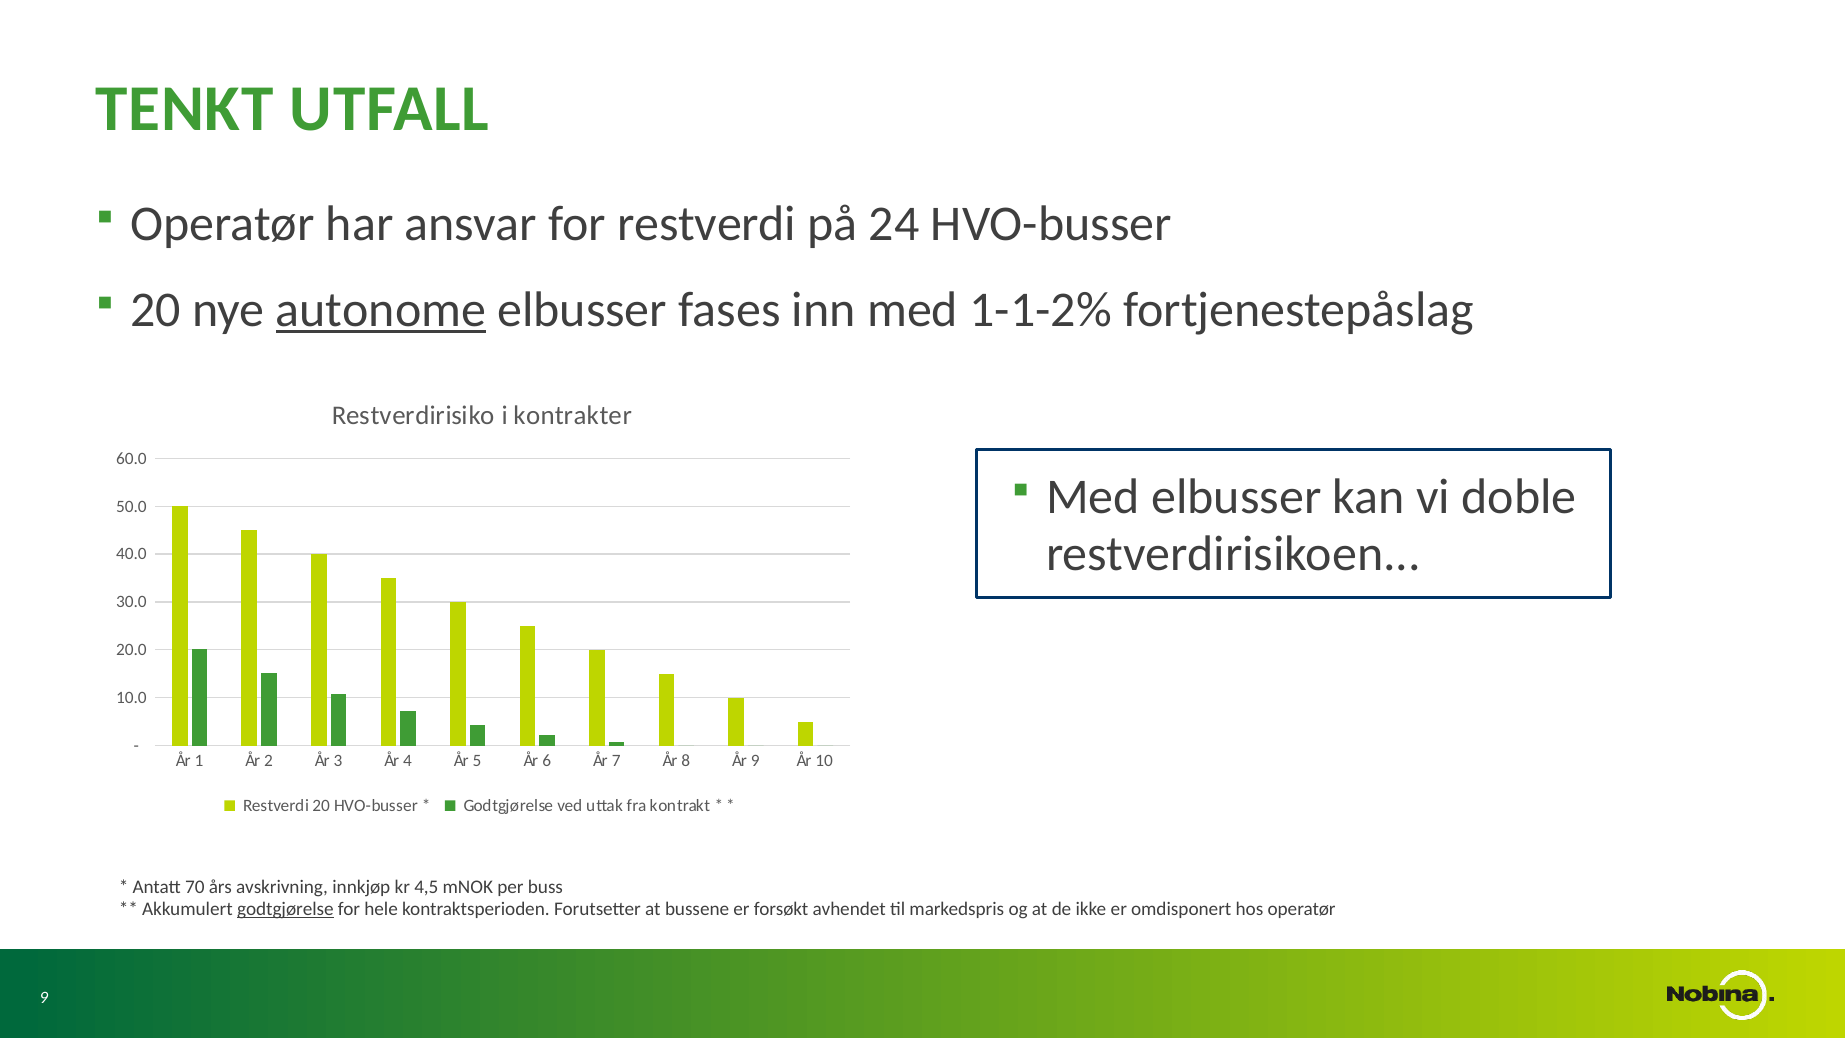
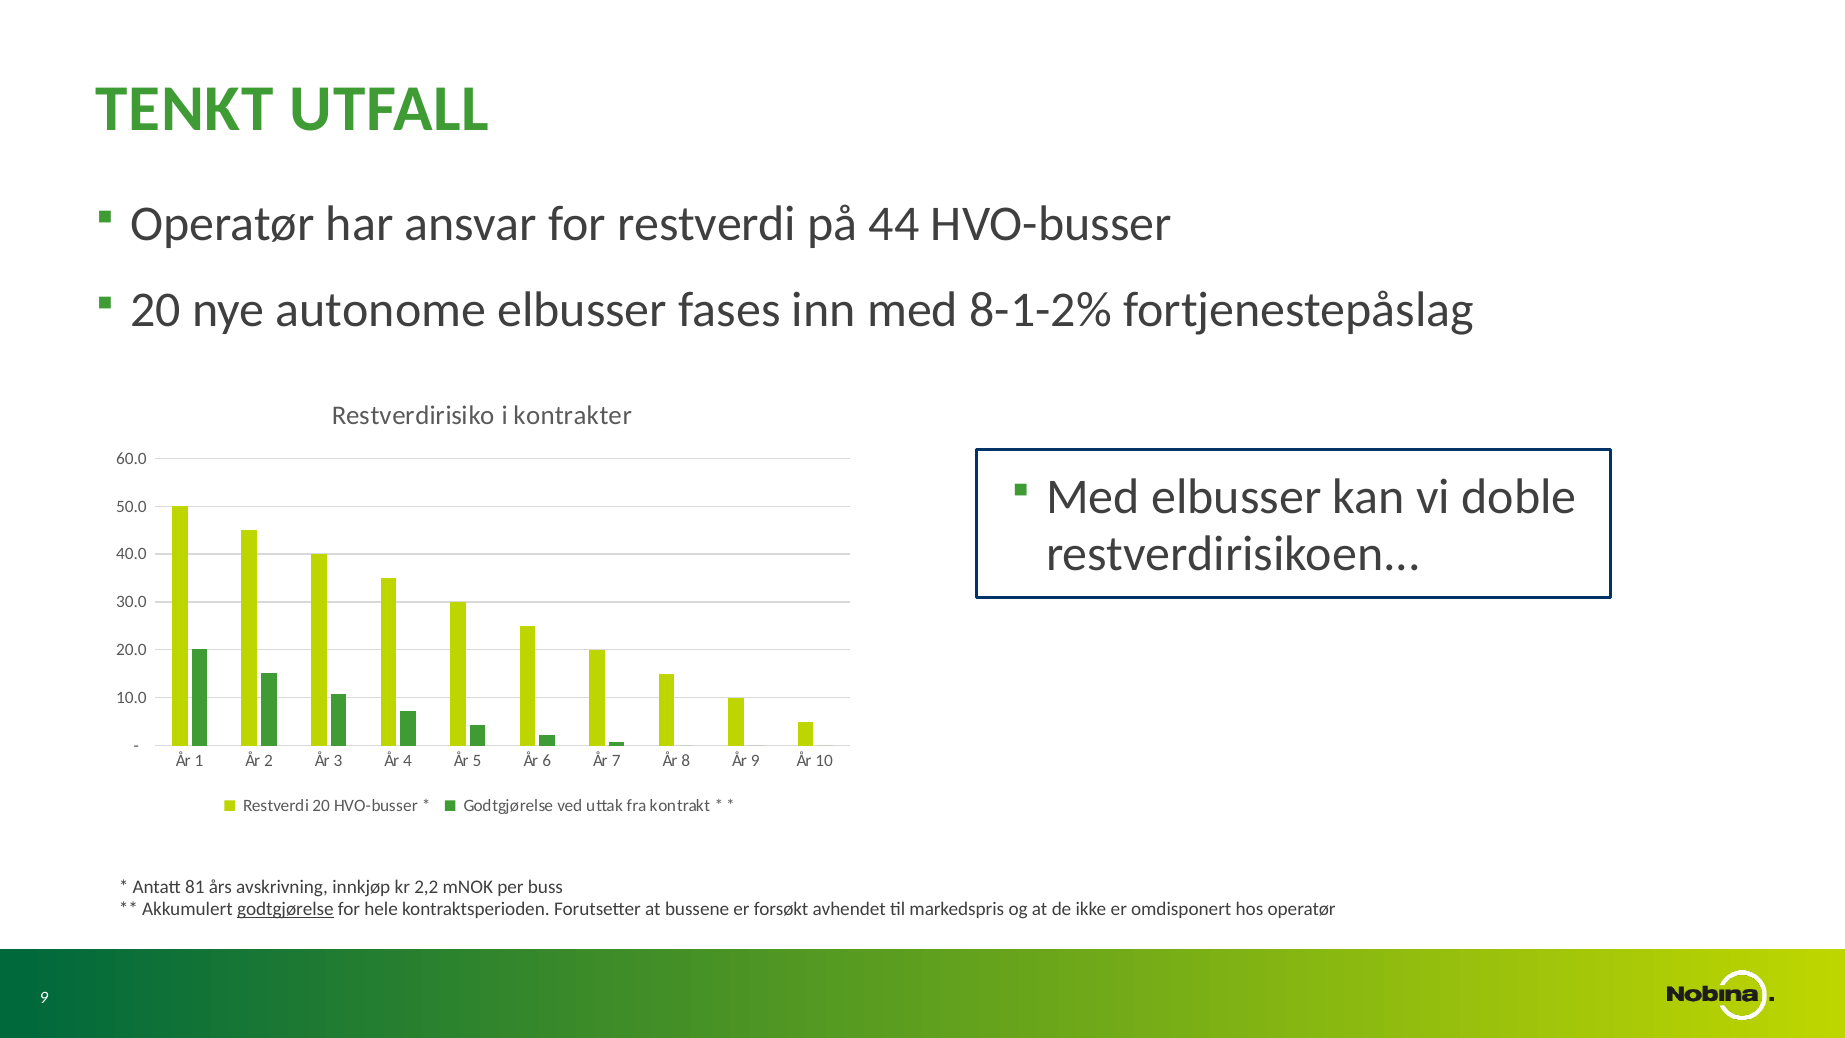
24: 24 -> 44 (894, 224)
autonome underline: present -> none (381, 310)
1-1-2%: 1-1-2% -> 8-1-2% (1041, 310)
70: 70 -> 81 (195, 887)
4,5: 4,5 -> 2,2 (426, 887)
